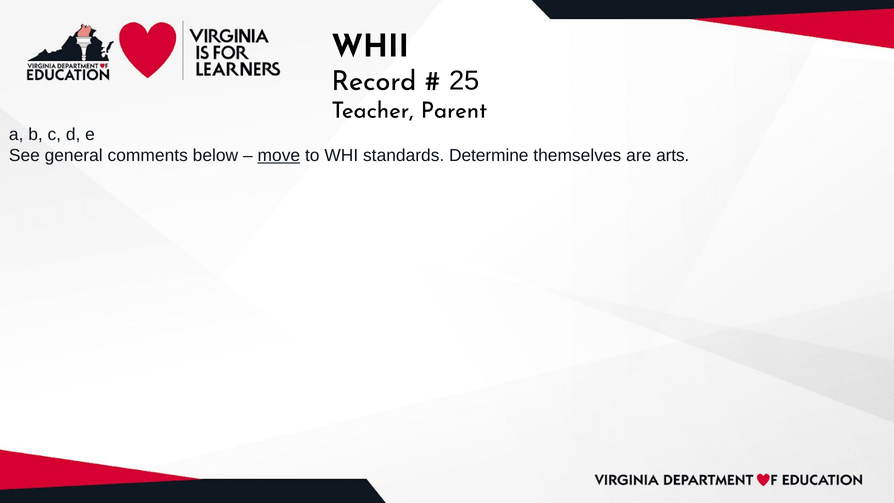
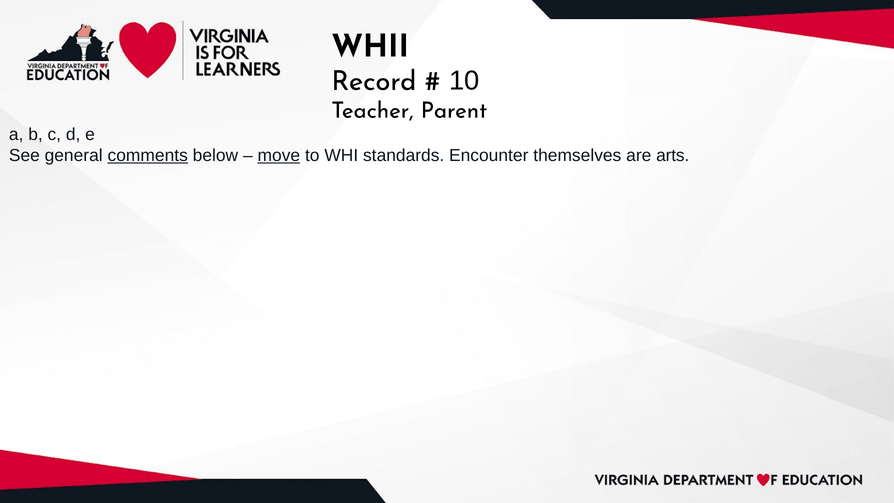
25: 25 -> 10 (465, 81)
comments underline: none -> present (148, 156)
Determine: Determine -> Encounter (489, 156)
